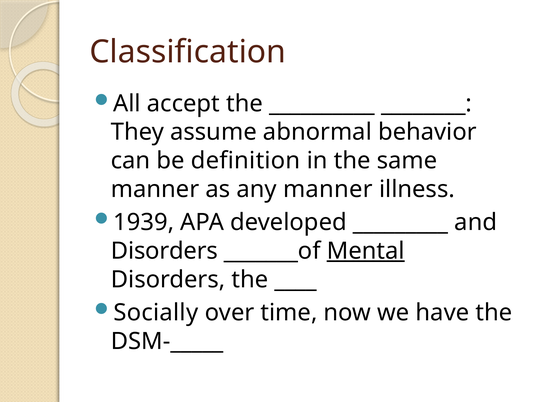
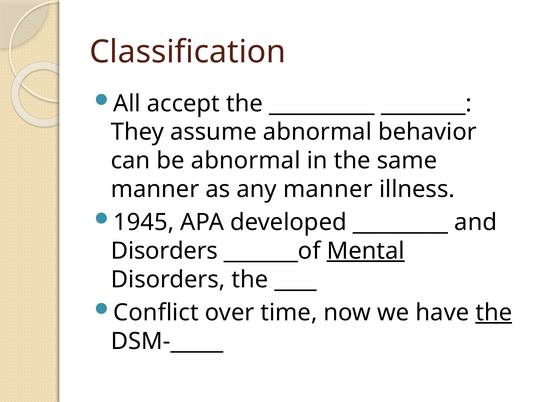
be definition: definition -> abnormal (246, 161)
1939: 1939 -> 1945 (144, 222)
Socially: Socially -> Conflict (156, 313)
the underline: none -> present (494, 313)
